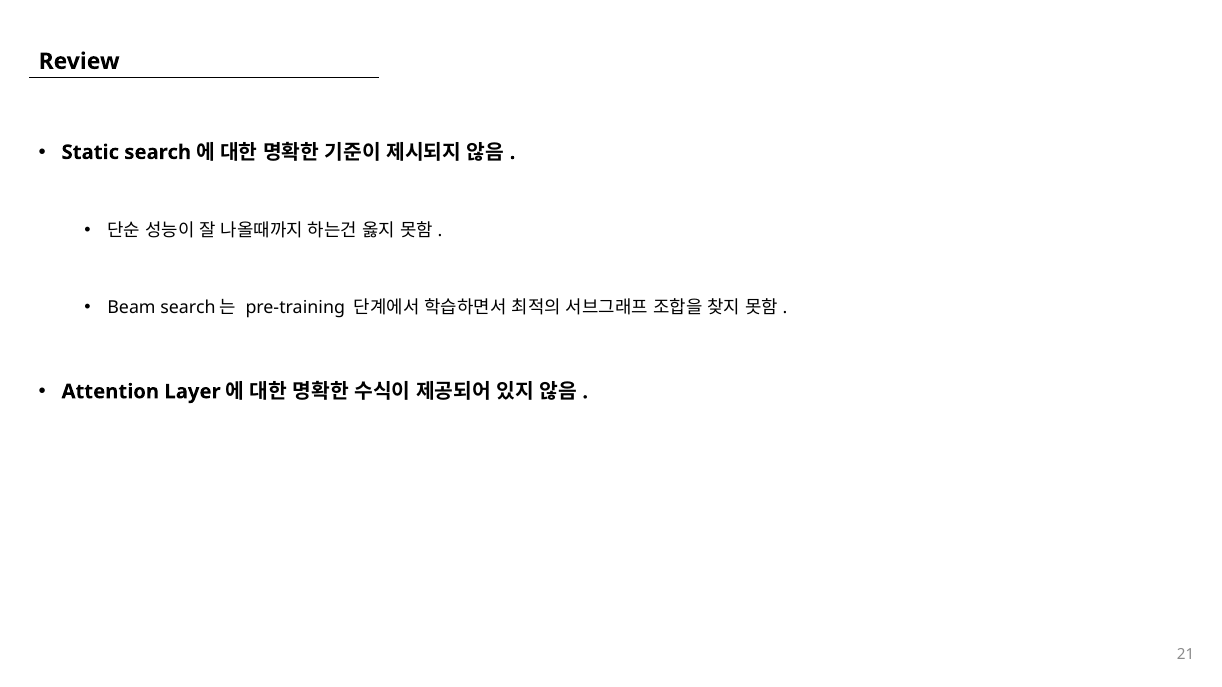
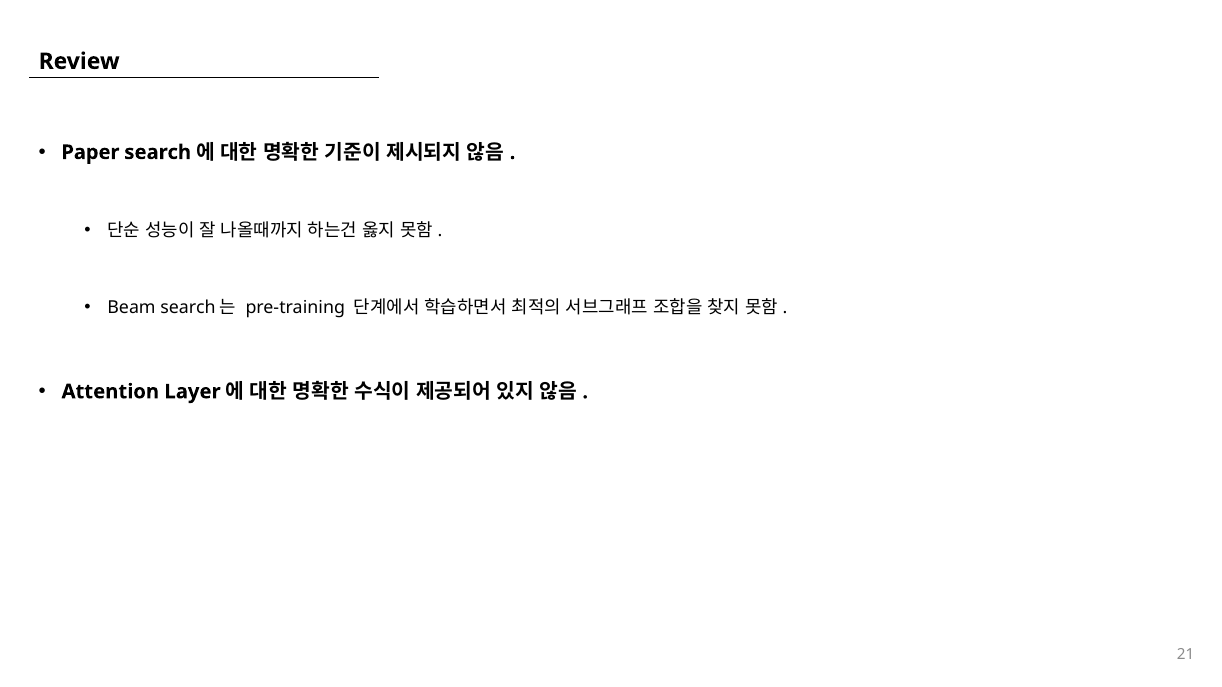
Static: Static -> Paper (90, 152)
